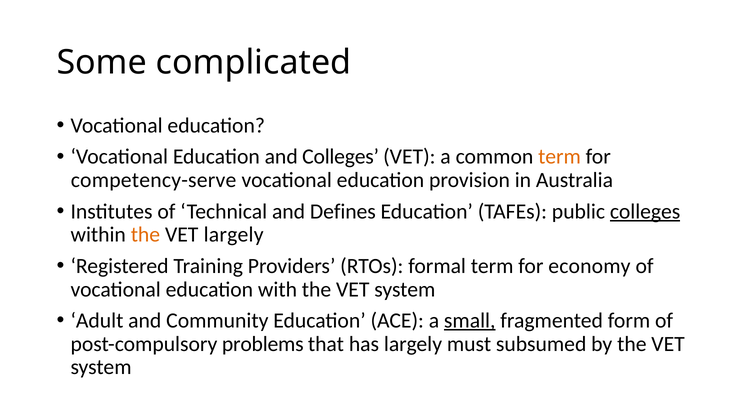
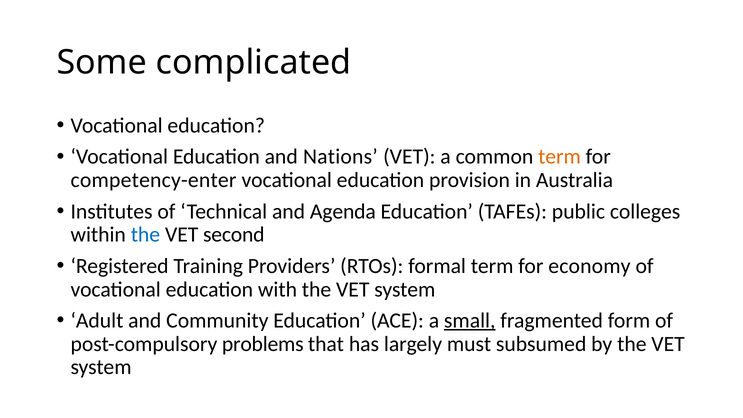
and Colleges: Colleges -> Nations (340, 157)
competency-serve: competency-serve -> competency-enter (154, 180)
Defines: Defines -> Agenda (343, 211)
colleges underline: present -> none (645, 211)
the colour: orange -> blue (145, 235)
VET largely: largely -> second (234, 235)
